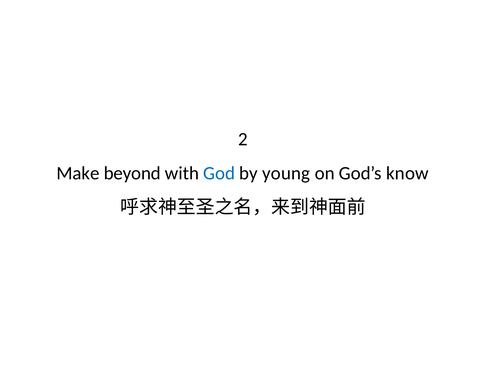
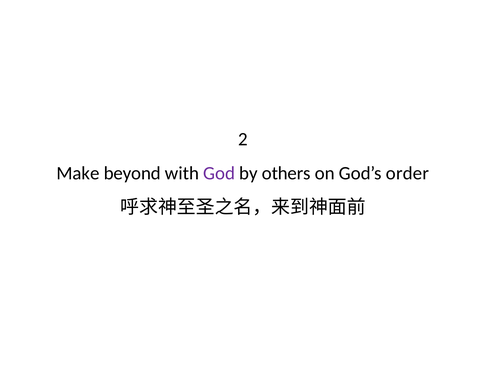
God colour: blue -> purple (219, 173)
young: young -> others (286, 173)
know: know -> order (407, 173)
